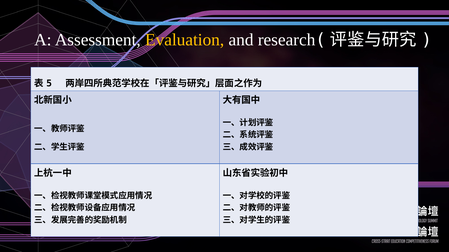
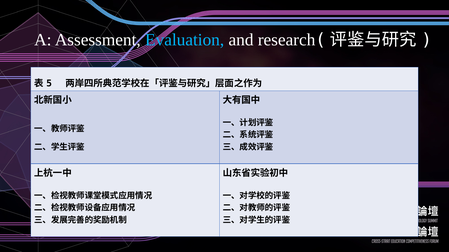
Evaluation colour: yellow -> light blue (185, 40)
